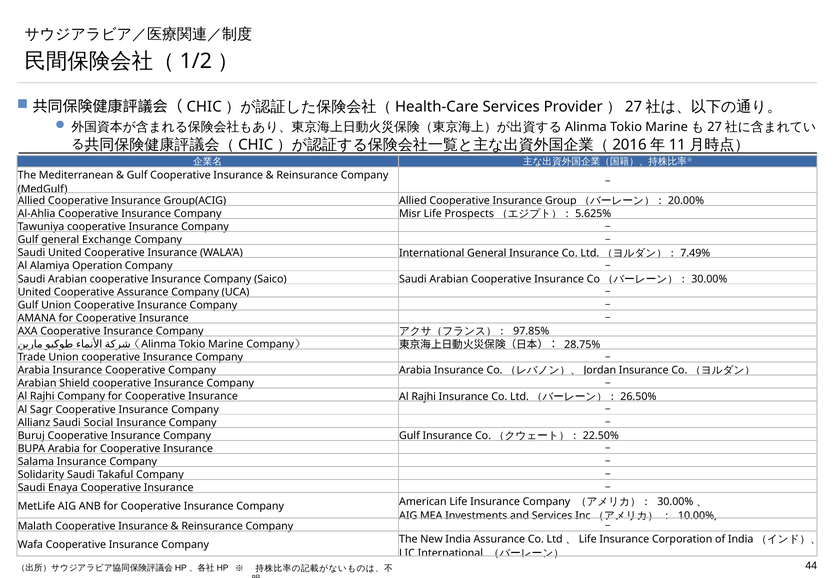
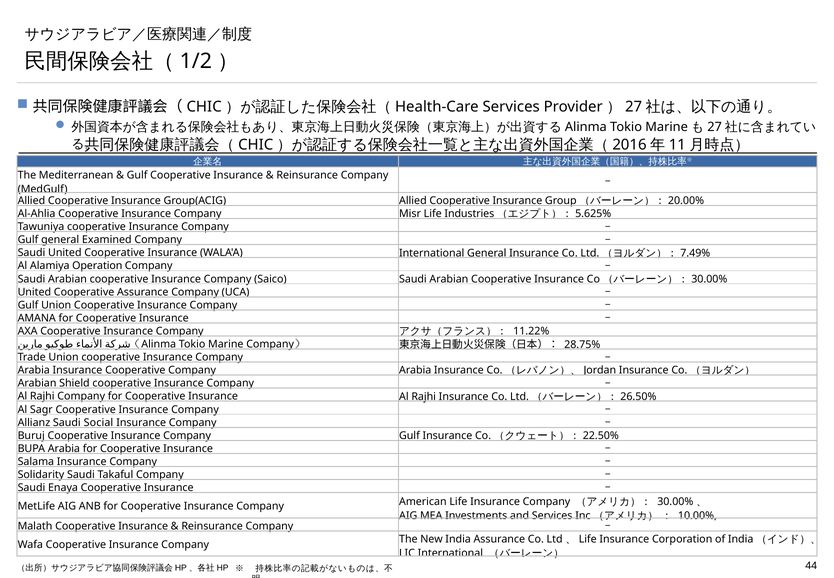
Prospects: Prospects -> Industries (469, 214)
Exchange: Exchange -> Examined (107, 240)
97.85%: 97.85% -> 11.22% (531, 331)
